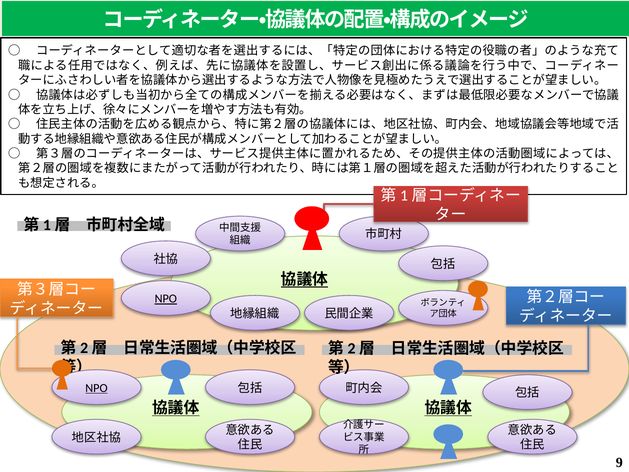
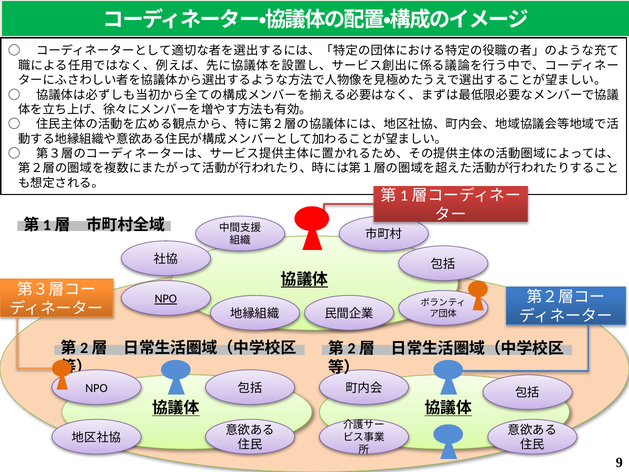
NPO underline: present -> none (96, 388)
